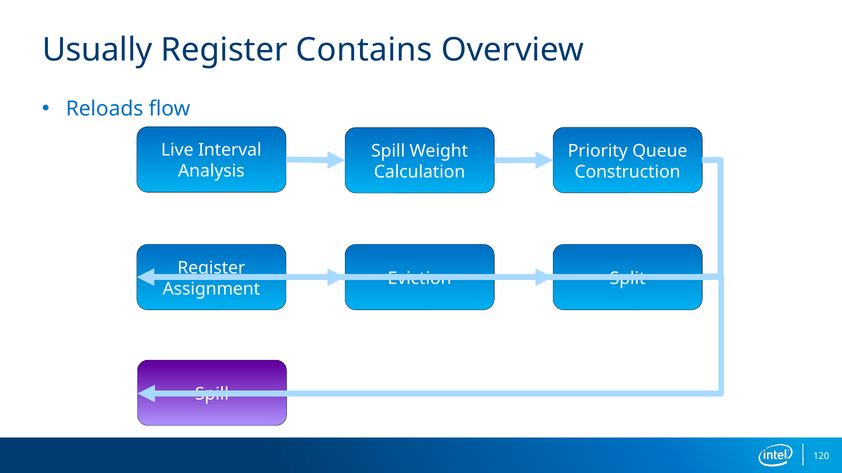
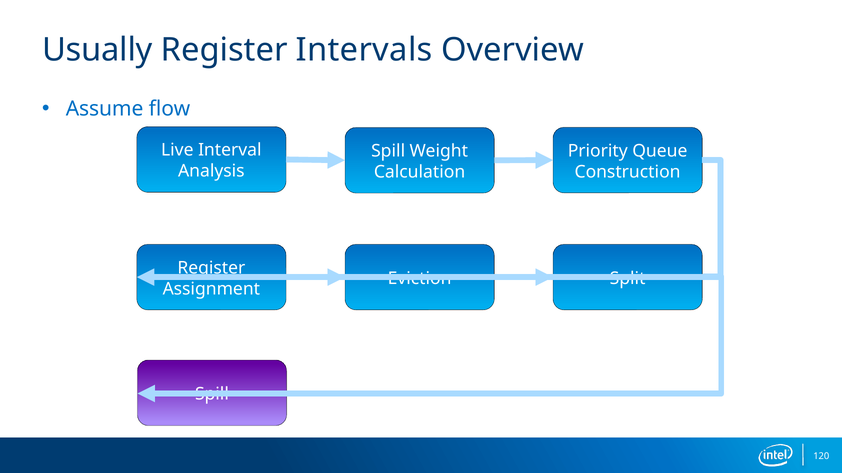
Contains: Contains -> Intervals (364, 50)
Reloads: Reloads -> Assume (105, 109)
